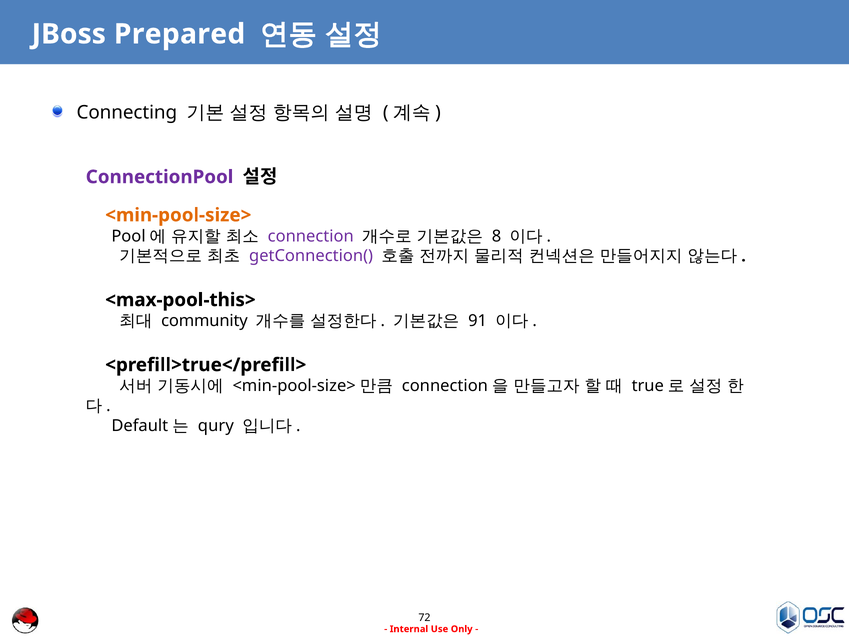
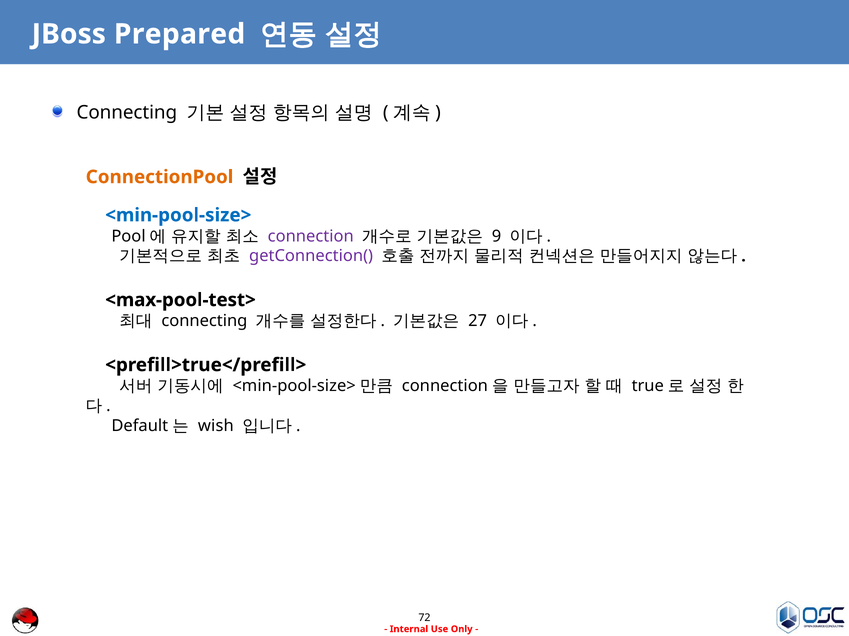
ConnectionPool colour: purple -> orange (160, 177)
<min-pool-size> colour: orange -> blue (178, 215)
8: 8 -> 9 (497, 236)
<max-pool-this>: <max-pool-this> -> <max-pool-test> (180, 300)
community: community -> connecting (204, 321)
91: 91 -> 27 (478, 321)
qury: qury -> wish (216, 426)
